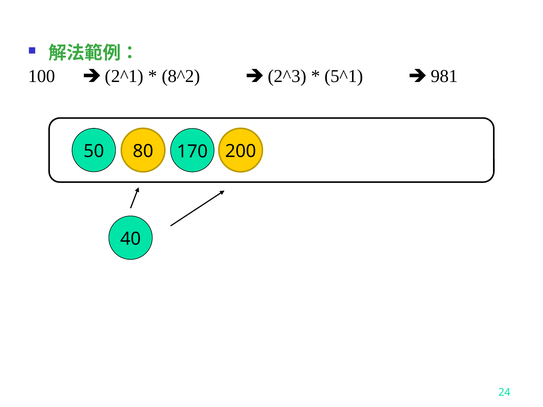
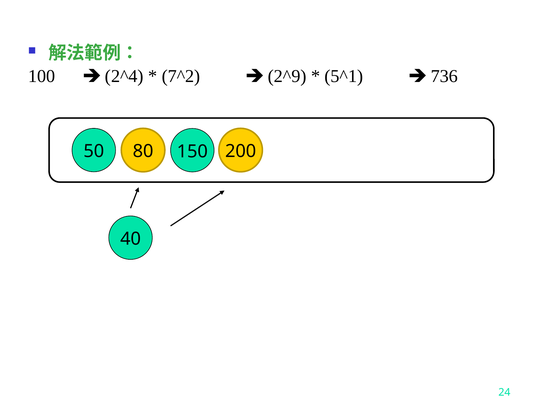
2^1: 2^1 -> 2^4 (124, 76)
8^2: 8^2 -> 7^2 (181, 76)
2^3: 2^3 -> 2^9 (287, 76)
981: 981 -> 736 (444, 76)
170: 170 -> 150 (192, 152)
